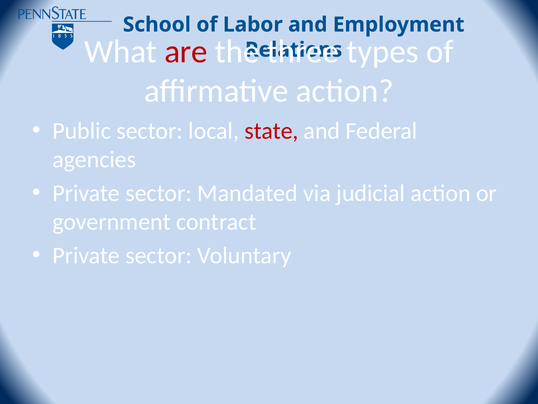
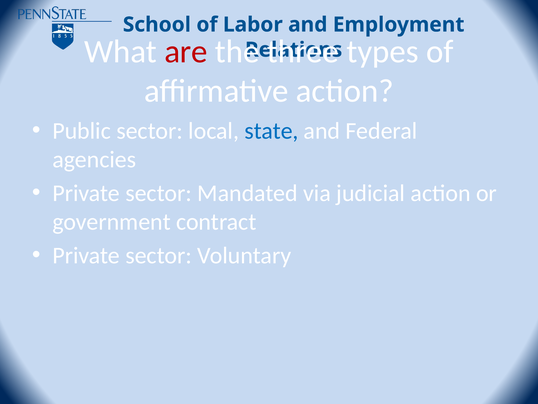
state colour: red -> blue (271, 131)
